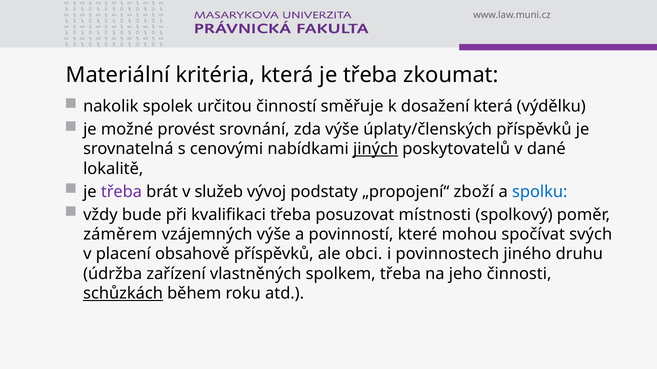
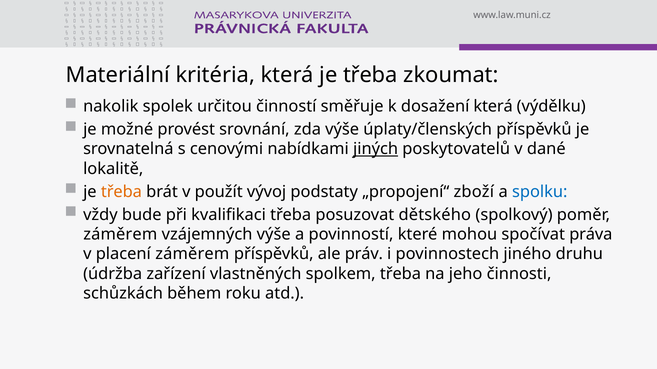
třeba colour: purple -> orange (121, 192)
služeb: služeb -> použít (219, 192)
místnosti: místnosti -> dětského (435, 215)
svých: svých -> práva (591, 235)
placení obsahově: obsahově -> záměrem (192, 254)
obci: obci -> práv (364, 254)
schůzkách underline: present -> none (123, 294)
